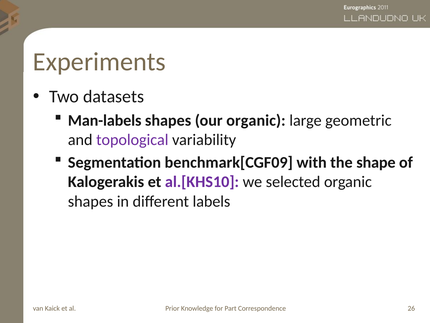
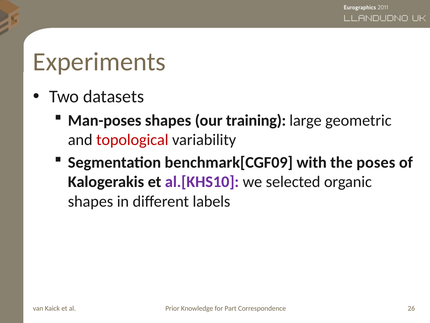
Man-labels: Man-labels -> Man-poses (105, 120)
our organic: organic -> training (256, 120)
topological colour: purple -> red (132, 140)
shape: shape -> poses (376, 162)
